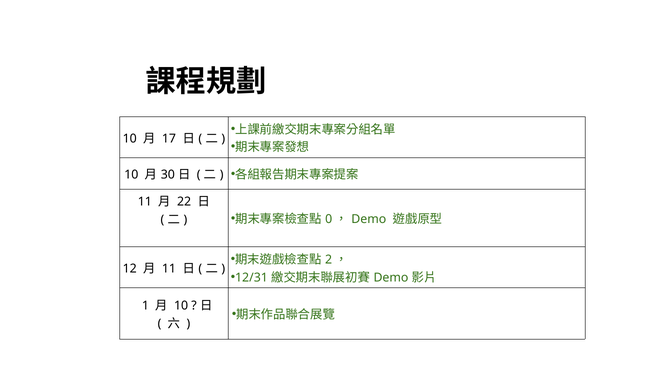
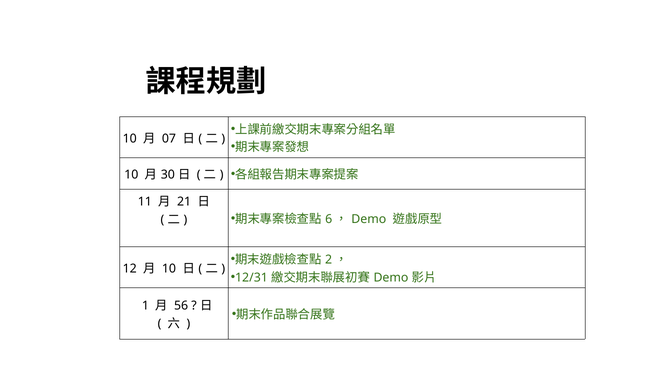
17: 17 -> 07 (169, 138)
22: 22 -> 21 (184, 202)
0: 0 -> 6 (329, 219)
11: 11 -> 10 (169, 269)
10: 10 -> 56 (181, 306)
